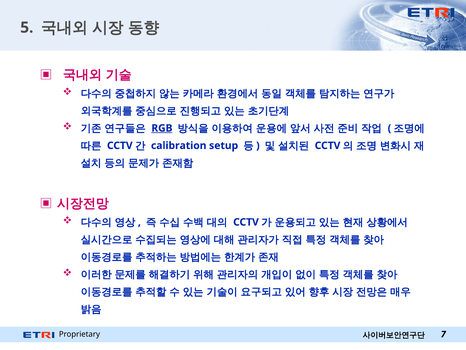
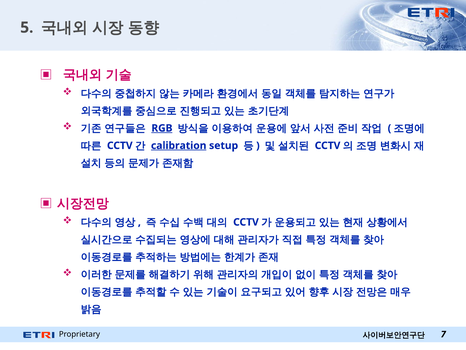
calibration underline: none -> present (179, 145)
